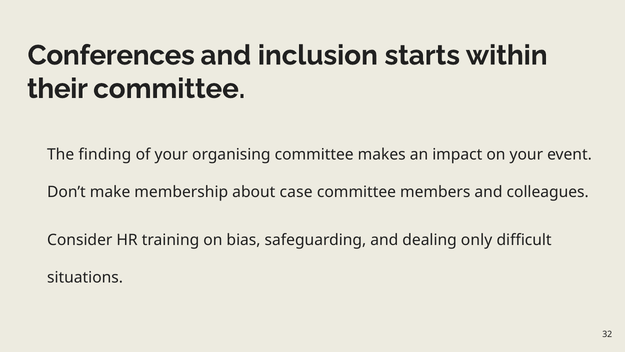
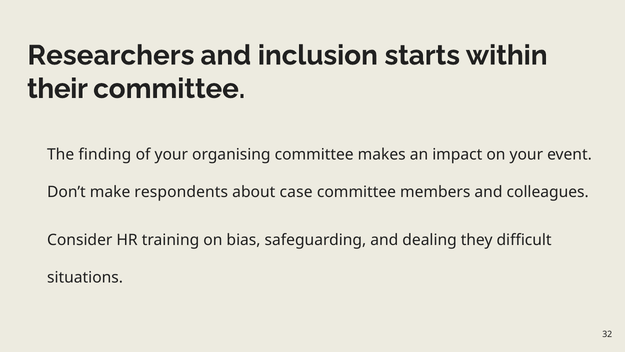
Conferences: Conferences -> Researchers (111, 55)
membership: membership -> respondents (181, 192)
only: only -> they (477, 240)
